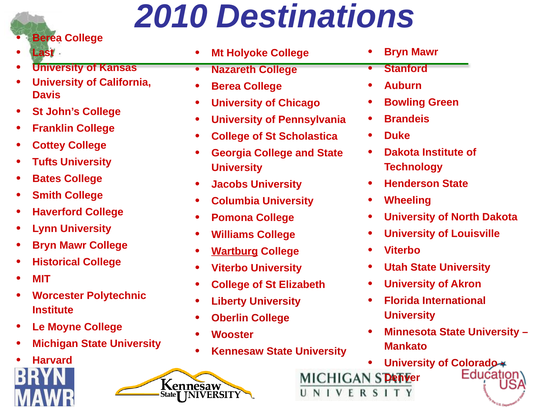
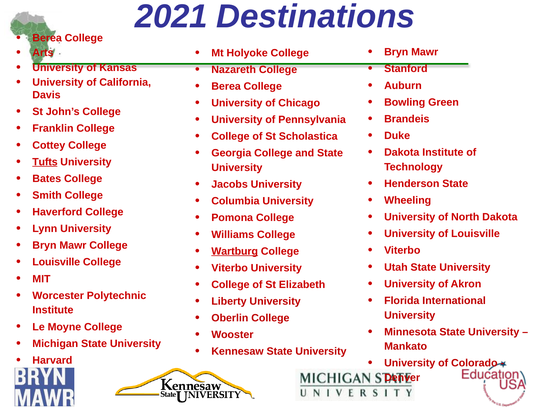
2010: 2010 -> 2021 (171, 16)
Last: Last -> Arts (43, 53)
Tufts underline: none -> present (45, 162)
Historical: Historical -> Louisville (56, 262)
